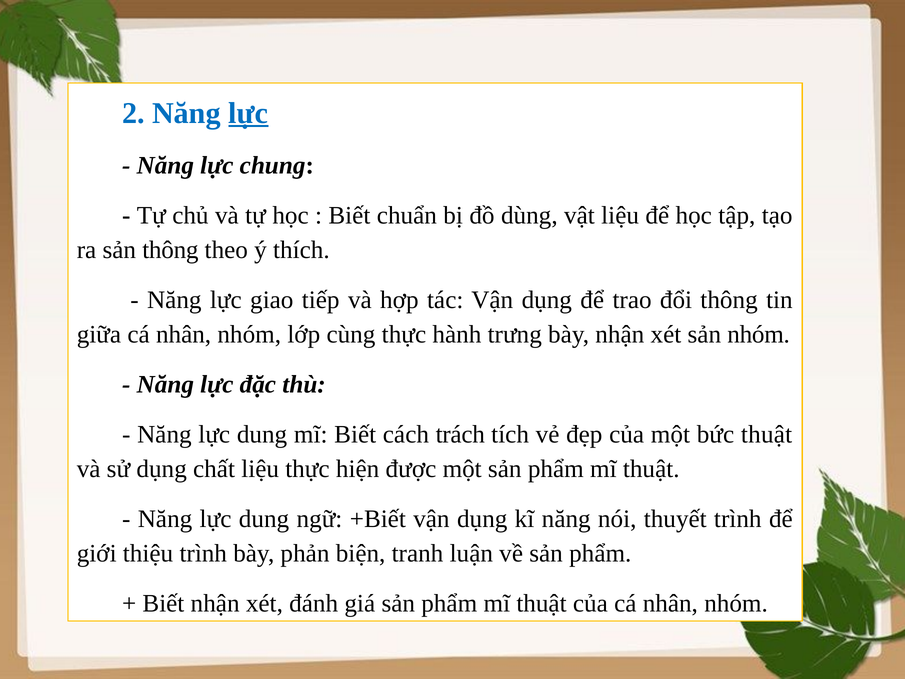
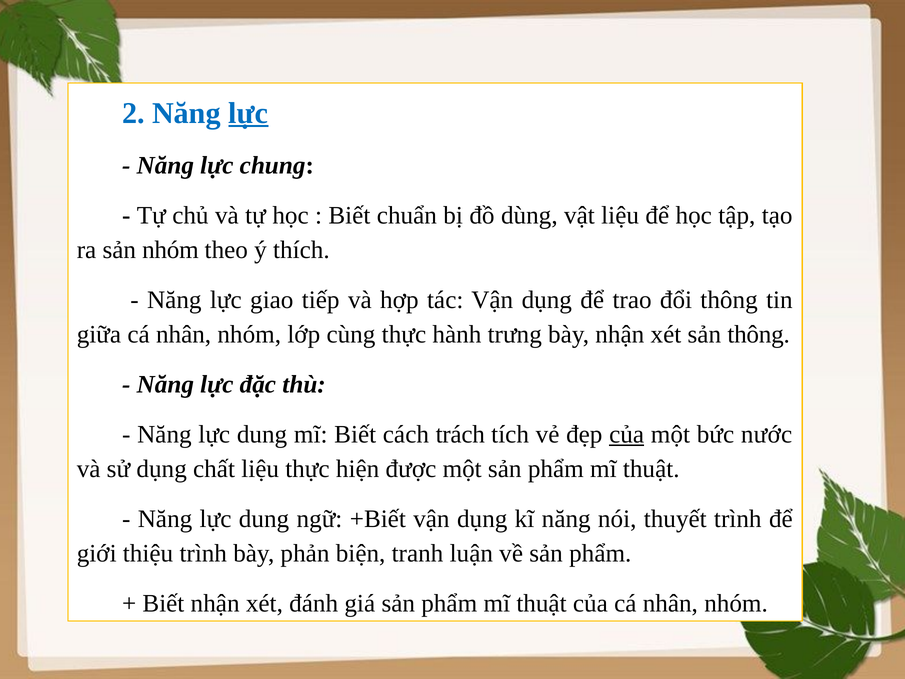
sản thông: thông -> nhóm (170, 250)
sản nhóm: nhóm -> thông (759, 334)
của underline: none -> present (627, 434)
bức thuật: thuật -> nước (767, 434)
